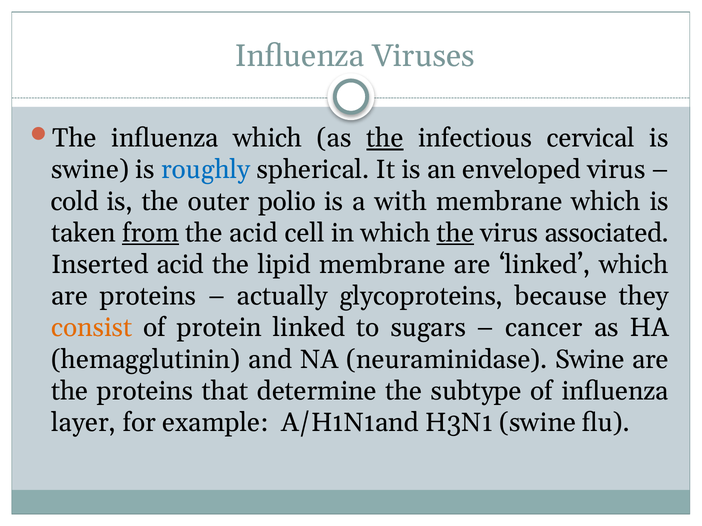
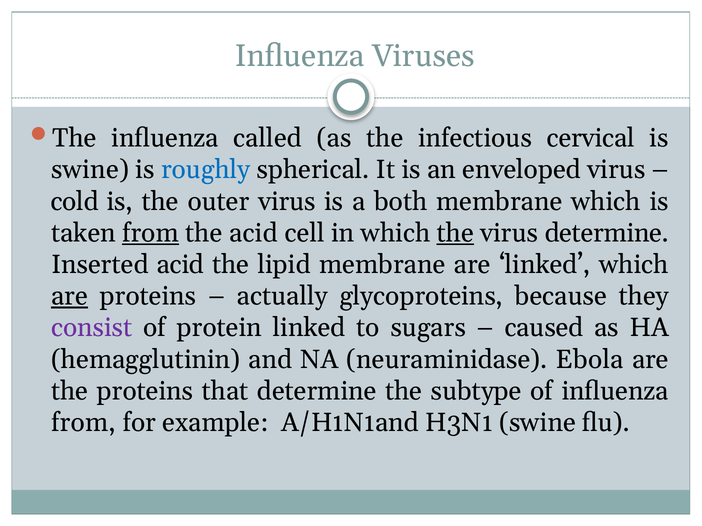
influenza which: which -> called (268, 138)
the underline: present -> none (385, 138)
outer polio: polio -> virus (287, 202)
with: with -> both (401, 202)
virus associated: associated -> determine (607, 233)
are underline: none -> present (69, 296)
consist colour: orange -> purple (92, 328)
cancer: cancer -> caused (544, 328)
neuraminidase Swine: Swine -> Ebola (590, 360)
layer: layer -> from (84, 423)
